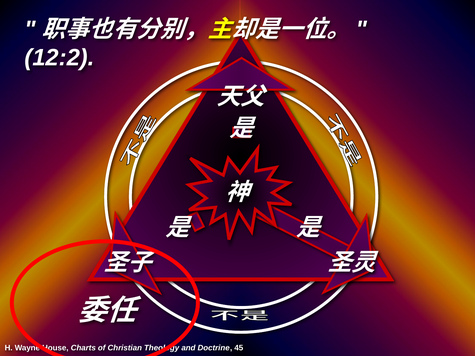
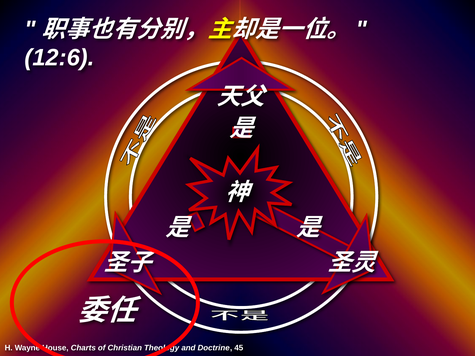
12:2: 12:2 -> 12:6 (59, 58)
